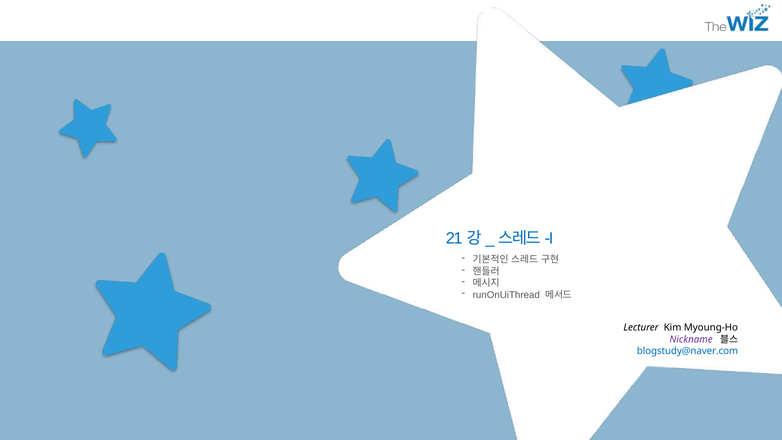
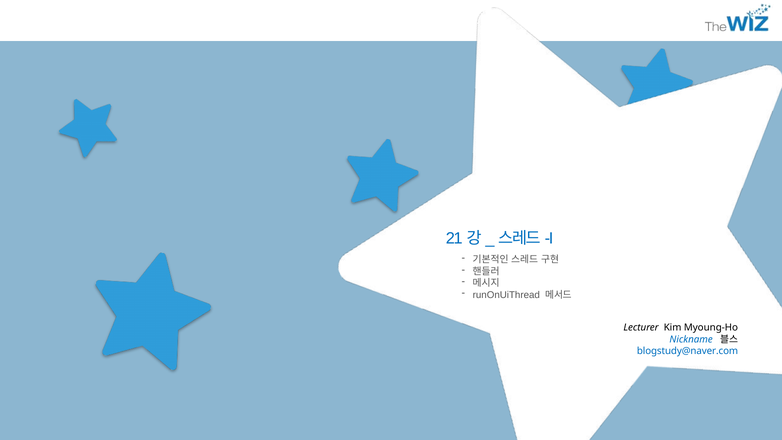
Nickname colour: purple -> blue (691, 339)
